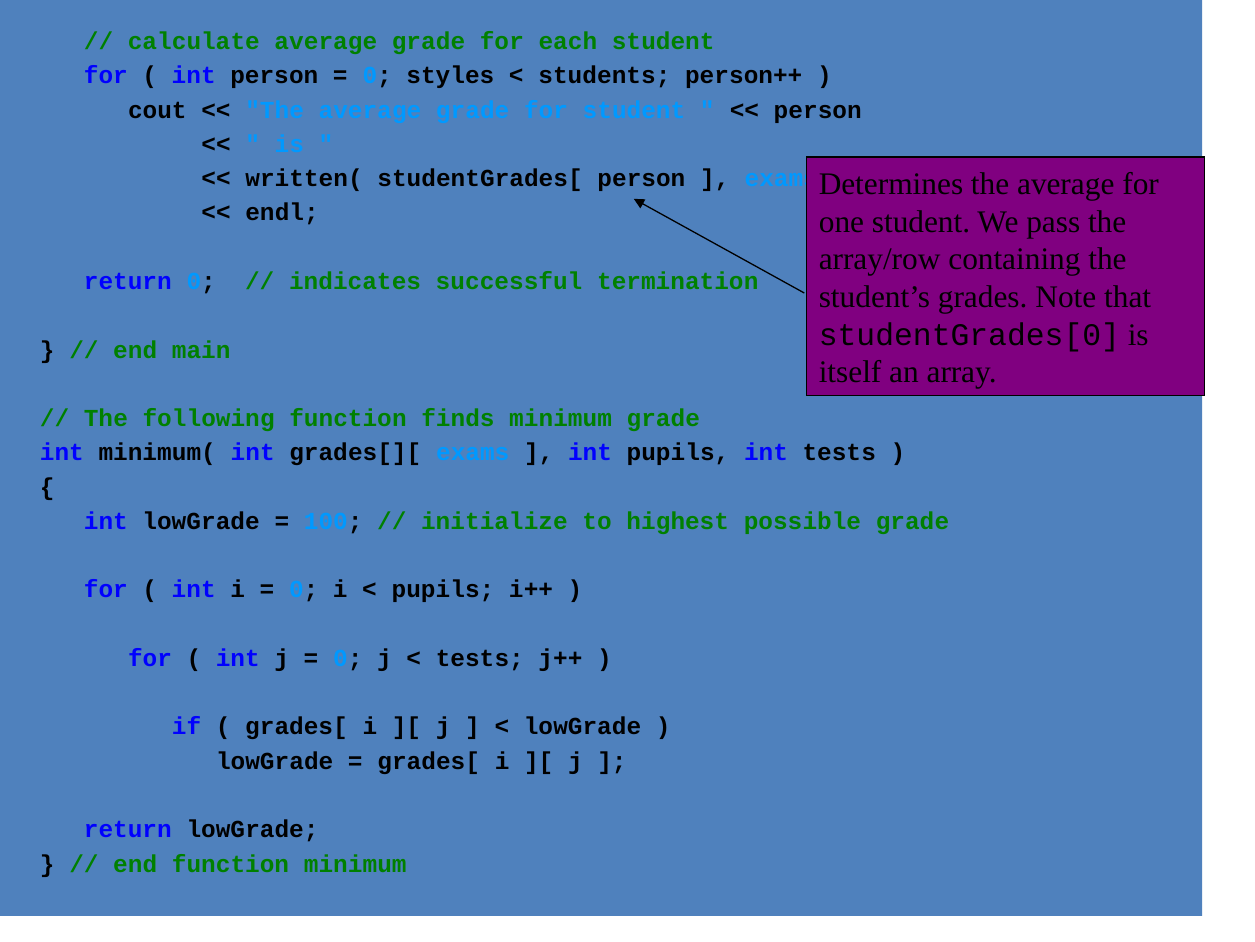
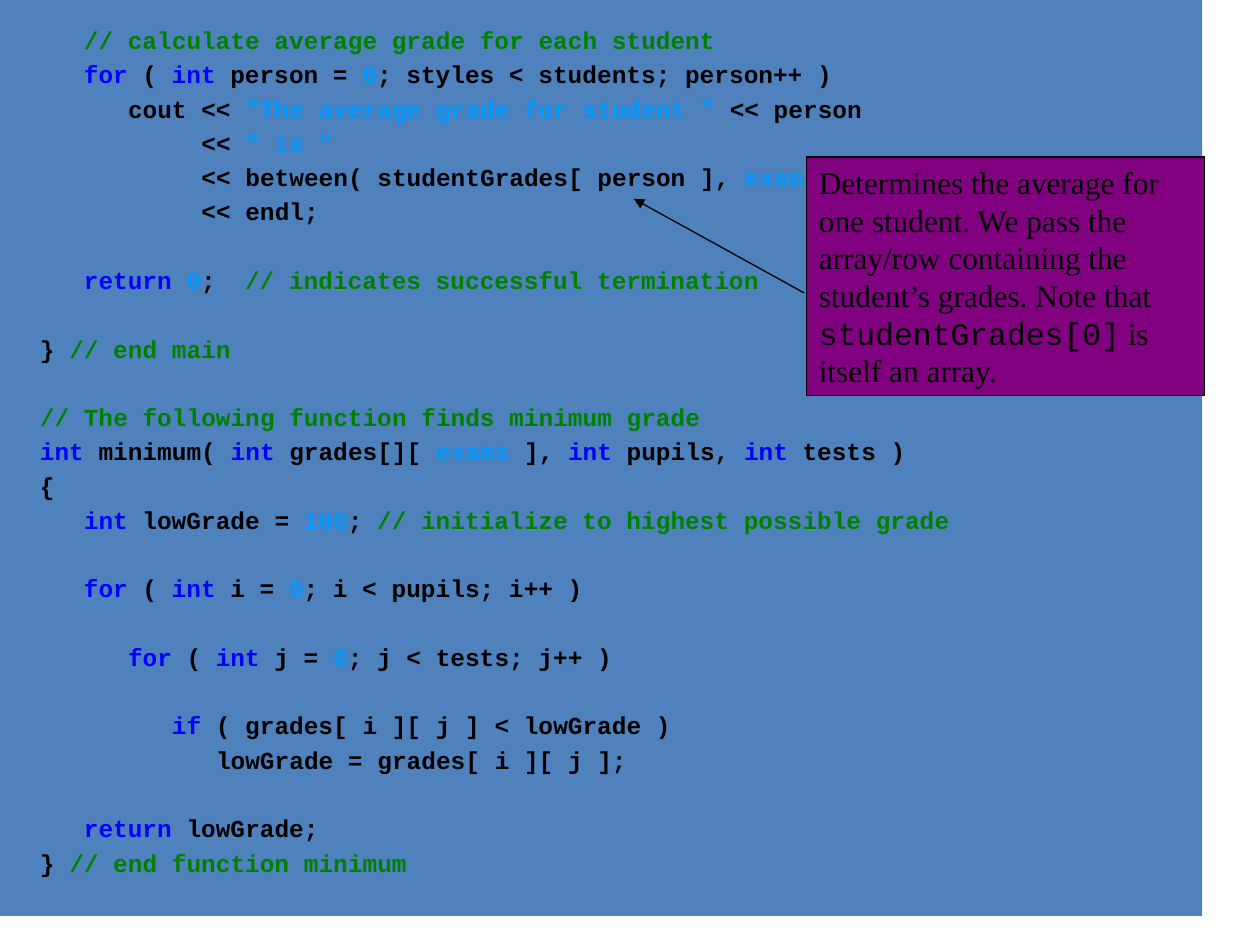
written(: written( -> between( (304, 178)
